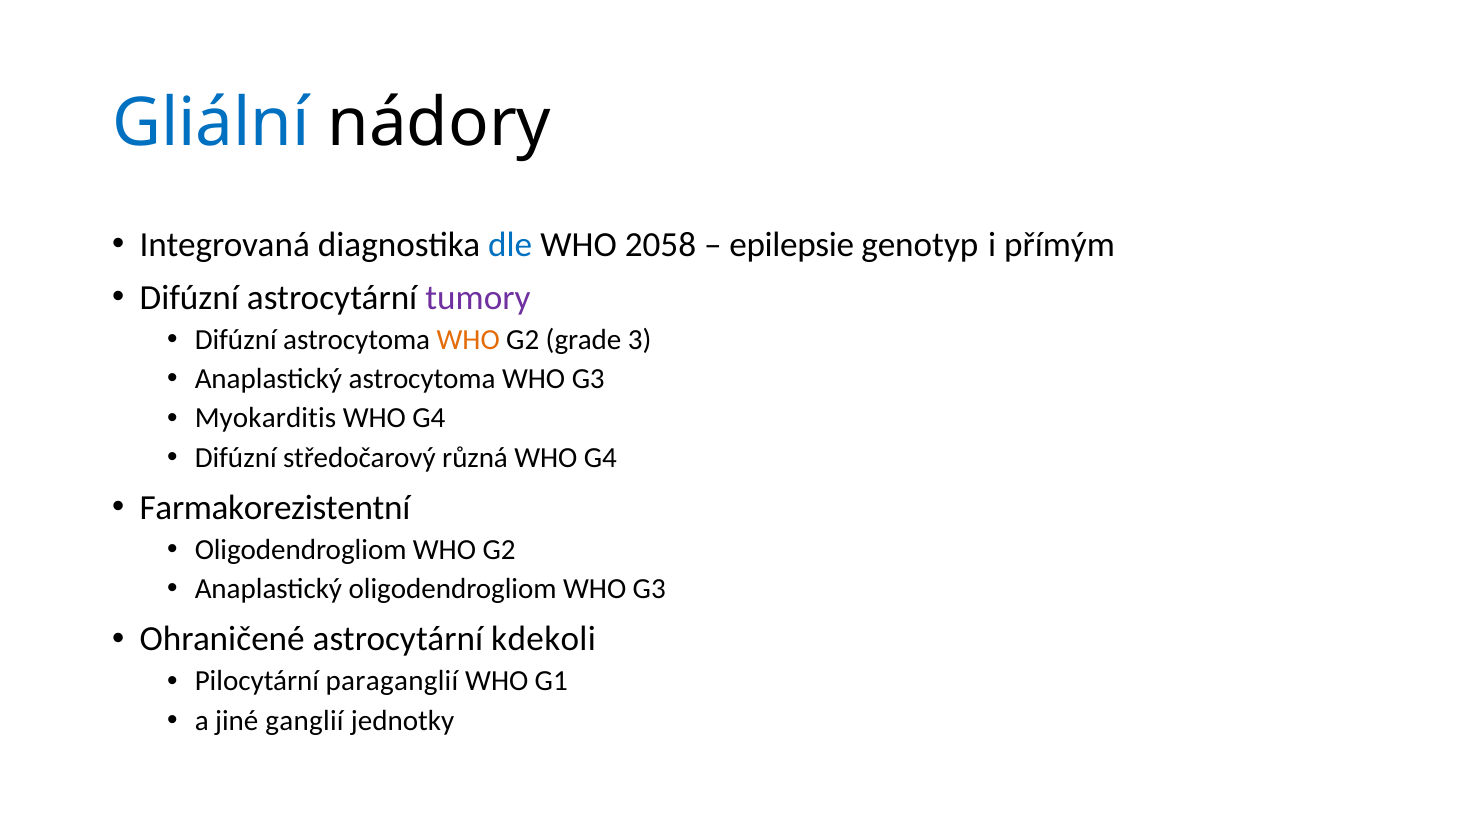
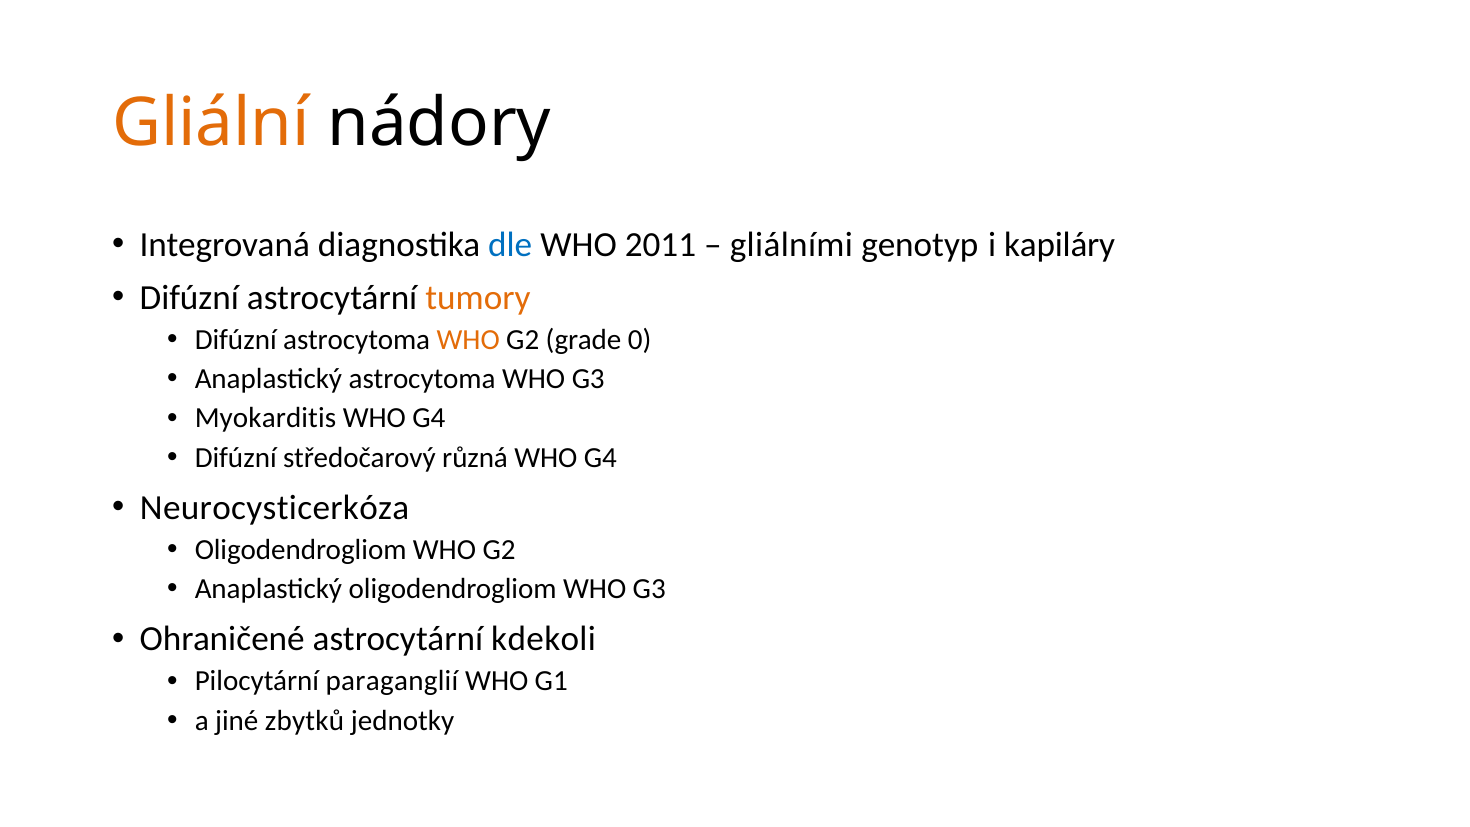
Gliální colour: blue -> orange (211, 123)
2058: 2058 -> 2011 (660, 244)
epilepsie: epilepsie -> gliálními (791, 244)
přímým: přímým -> kapiláry (1060, 244)
tumory colour: purple -> orange (478, 298)
3: 3 -> 0 (640, 340)
Farmakorezistentní: Farmakorezistentní -> Neurocysticerkóza (275, 507)
ganglií: ganglií -> zbytků (304, 720)
